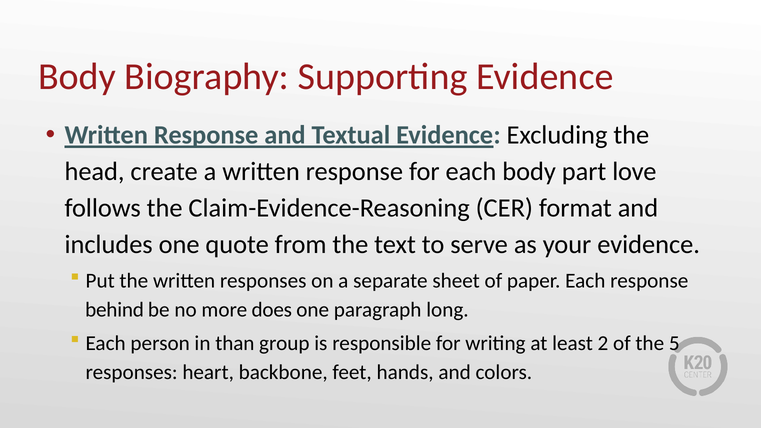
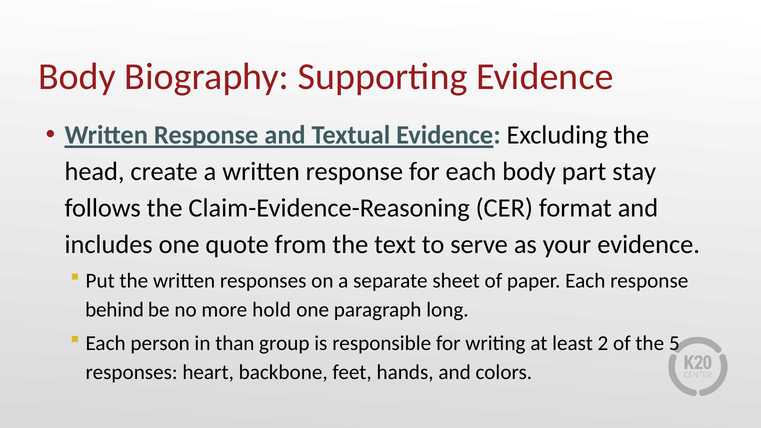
love: love -> stay (634, 172)
does: does -> hold (272, 310)
